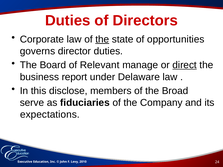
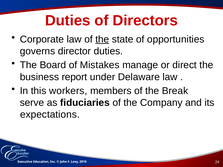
Relevant: Relevant -> Mistakes (100, 65)
direct underline: present -> none (185, 65)
disclose: disclose -> workers (68, 91)
Broad: Broad -> Break (175, 91)
